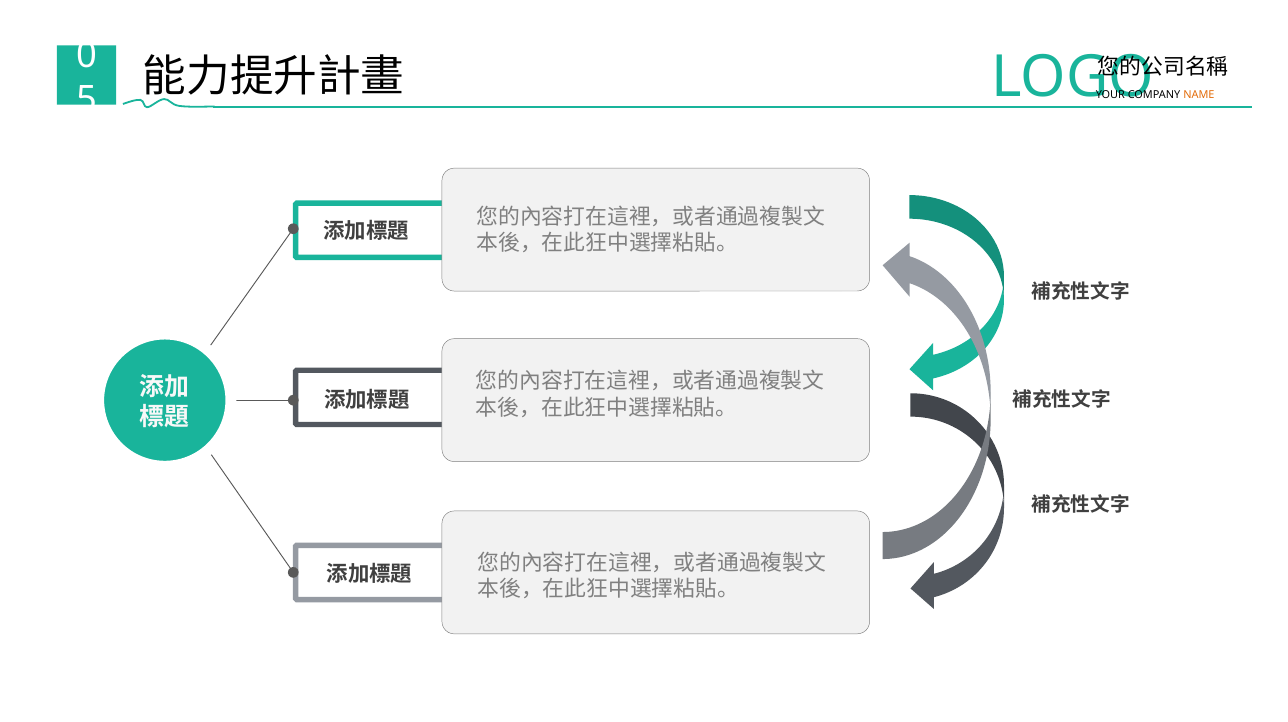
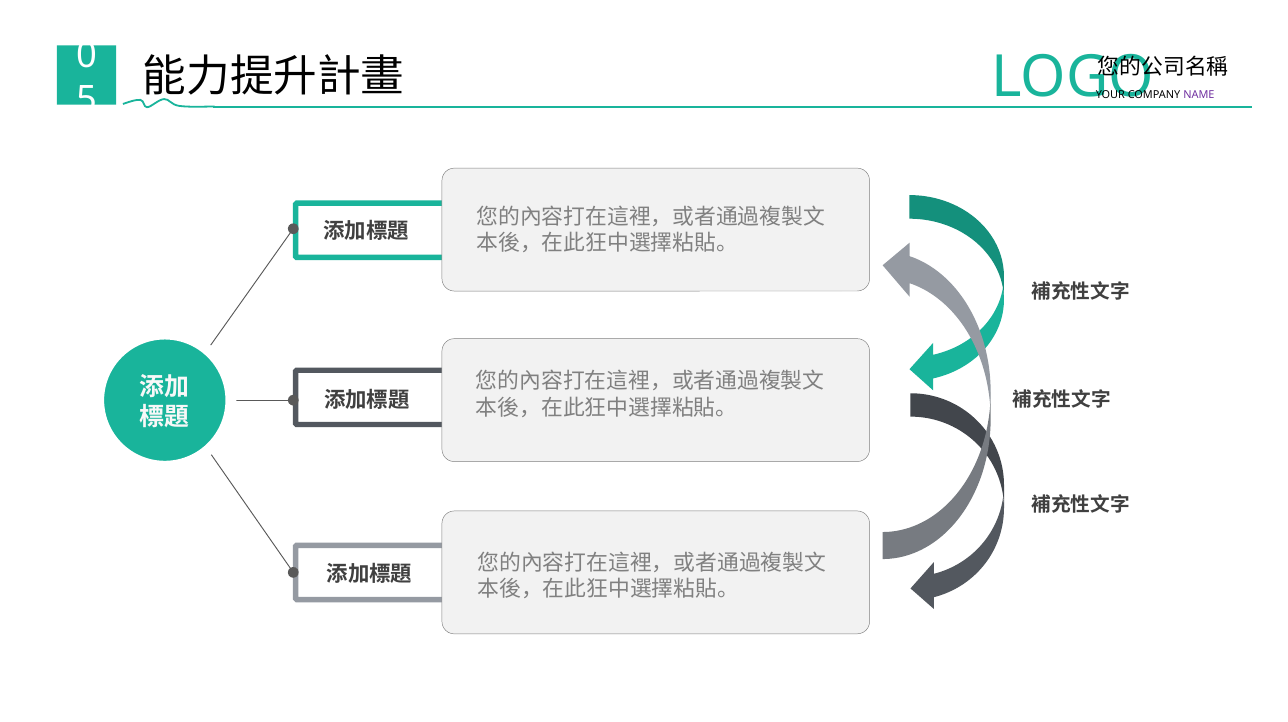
NAME colour: orange -> purple (1199, 95)
